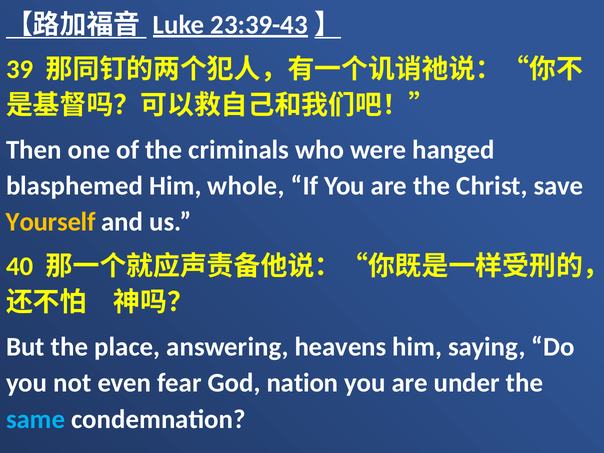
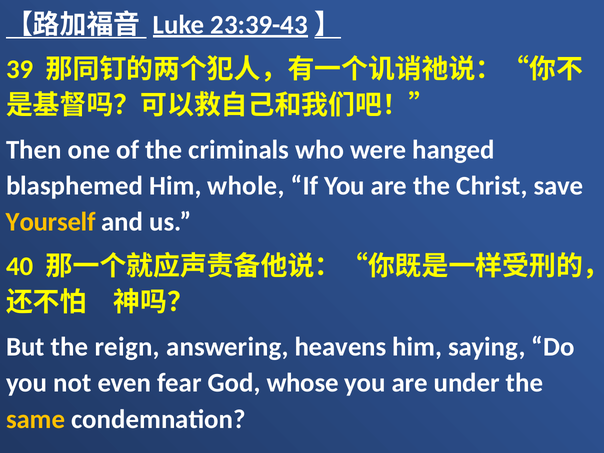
place: place -> reign (127, 347)
nation: nation -> whose (303, 383)
same colour: light blue -> yellow (36, 419)
